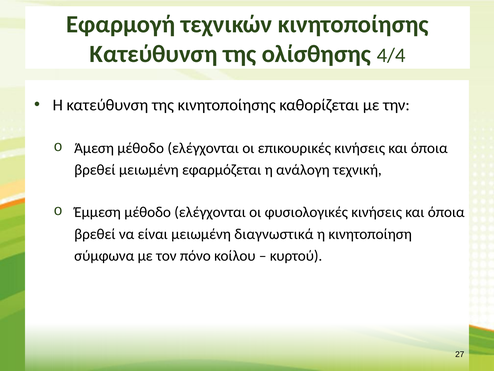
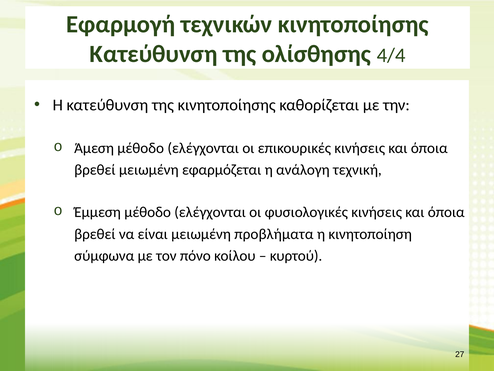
διαγνωστικά: διαγνωστικά -> προβλήματα (274, 234)
